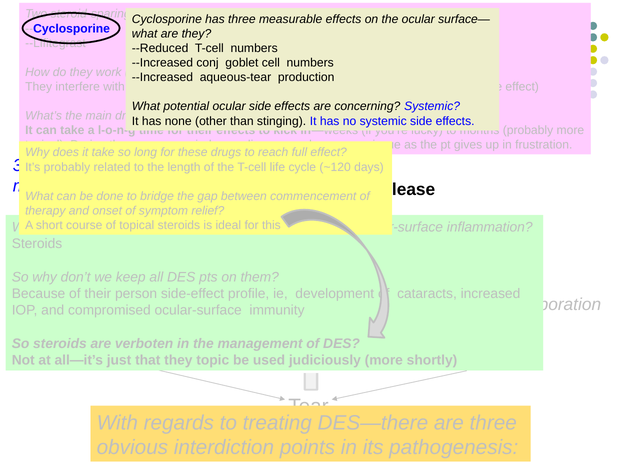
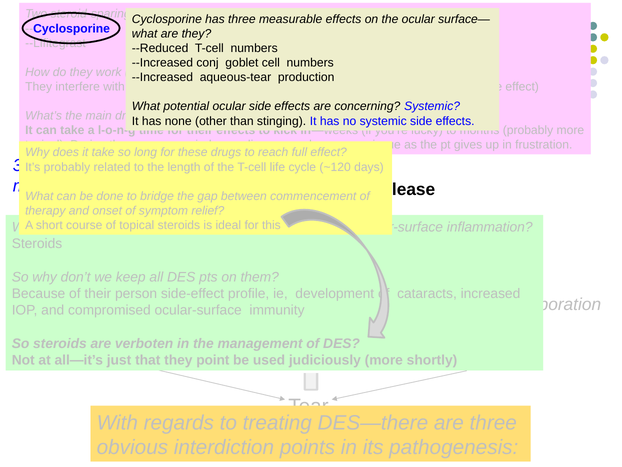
topic: topic -> point (213, 360)
